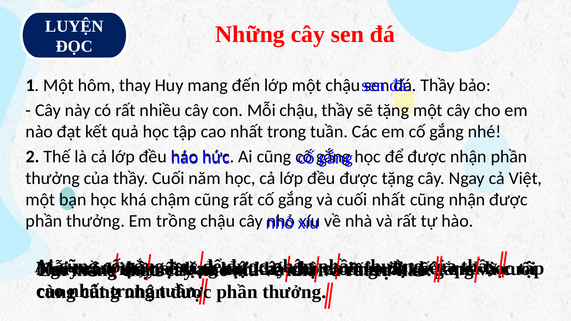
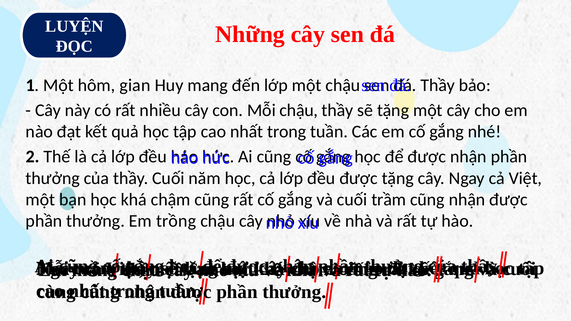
thay: thay -> gian (135, 85)
cuối nhất: nhất -> trầm (389, 200)
